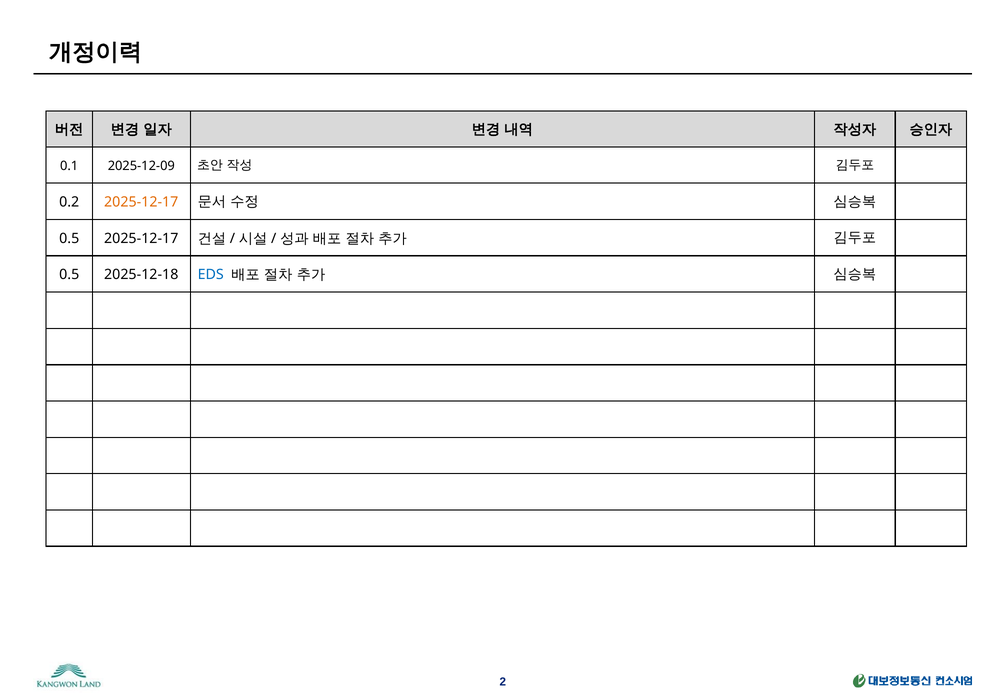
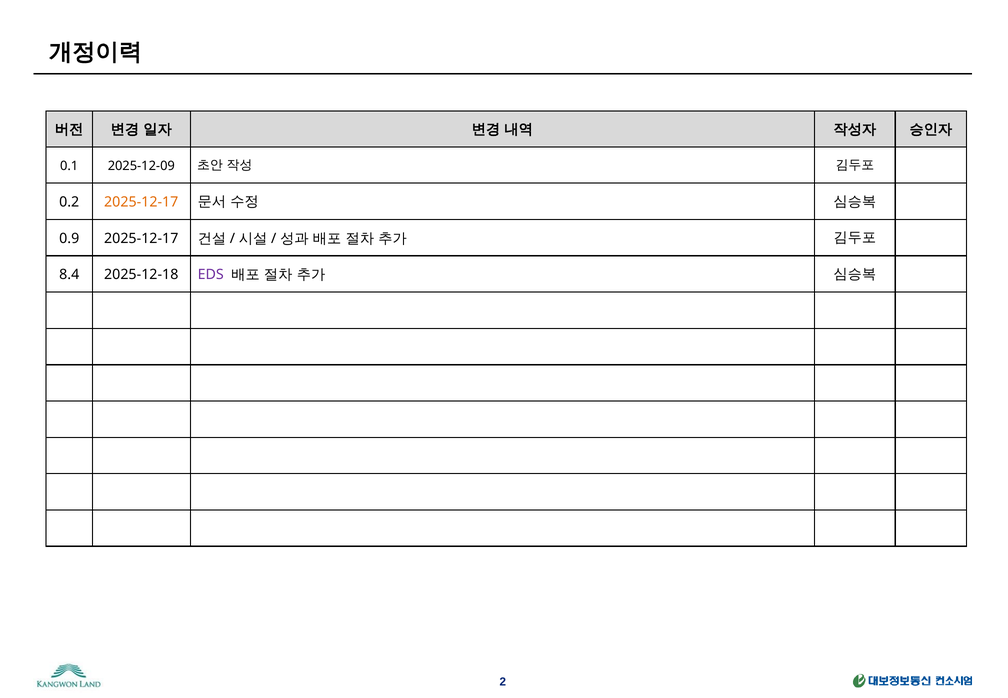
0.5: 0.5 -> 0.9 (69, 238)
0.5: 0.5 -> 8.4 (69, 275)
EDS colour: blue -> purple (211, 275)
